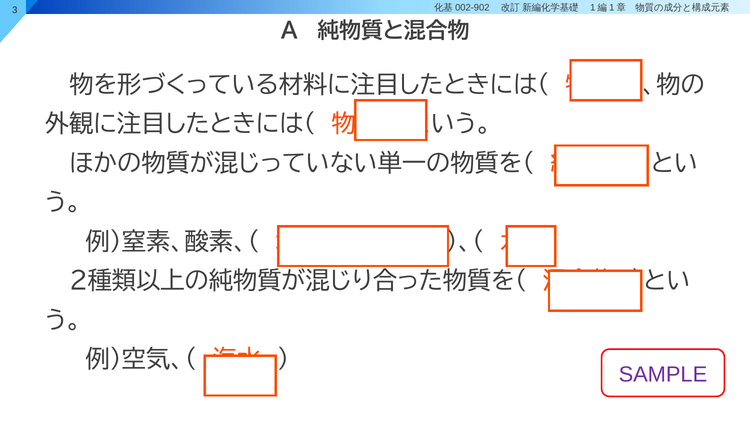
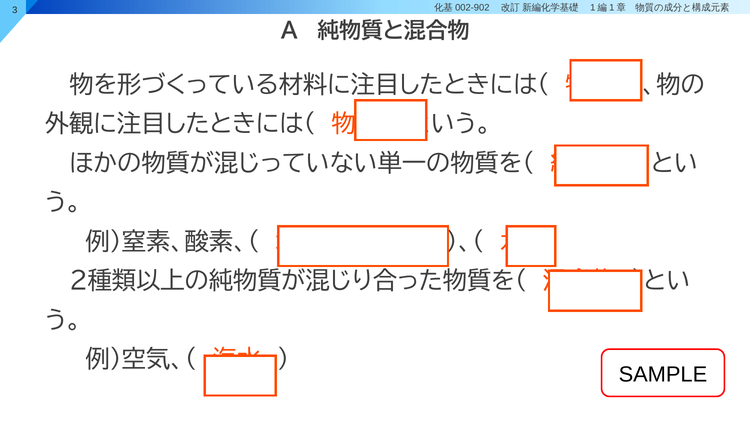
SAMPLE colour: purple -> black (663, 374)
